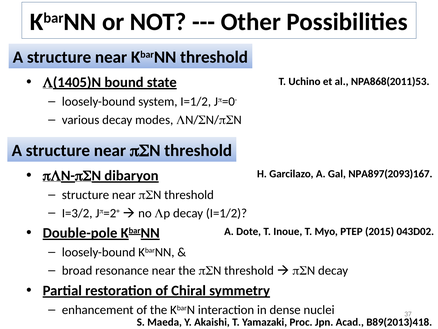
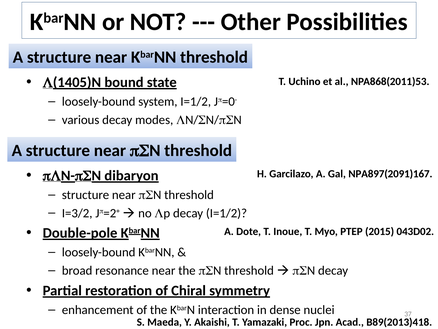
NPA897(2093)167: NPA897(2093)167 -> NPA897(2091)167 (390, 174)
